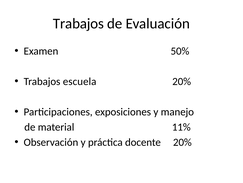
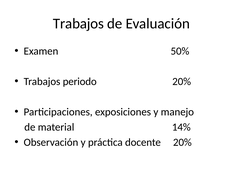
escuela: escuela -> periodo (80, 81)
11%: 11% -> 14% (181, 127)
